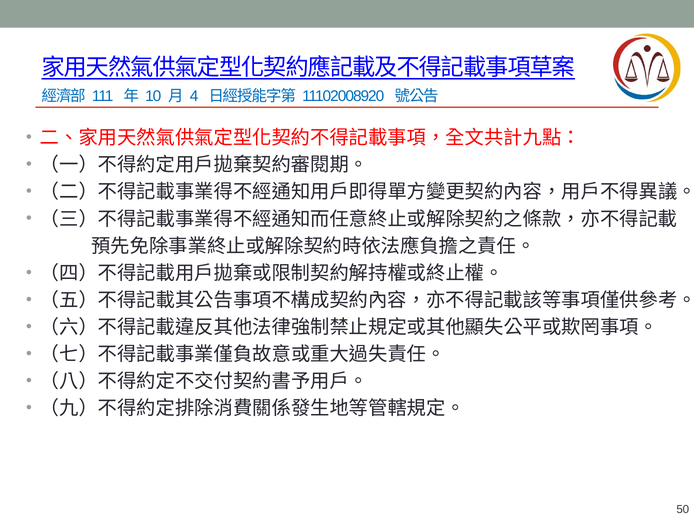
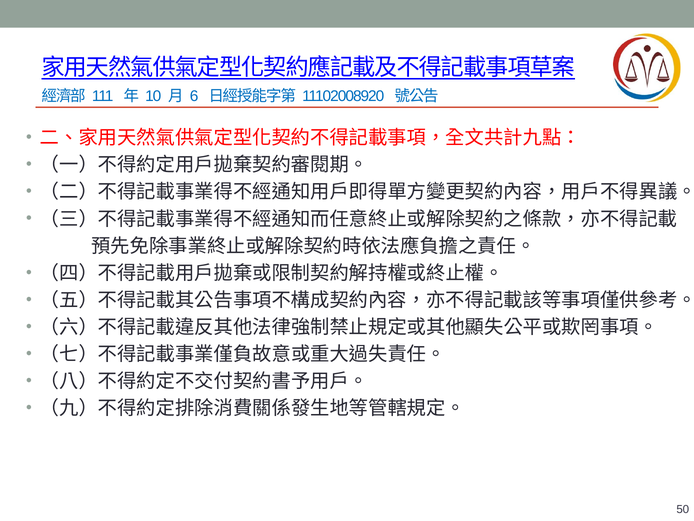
4: 4 -> 6 (194, 96)
